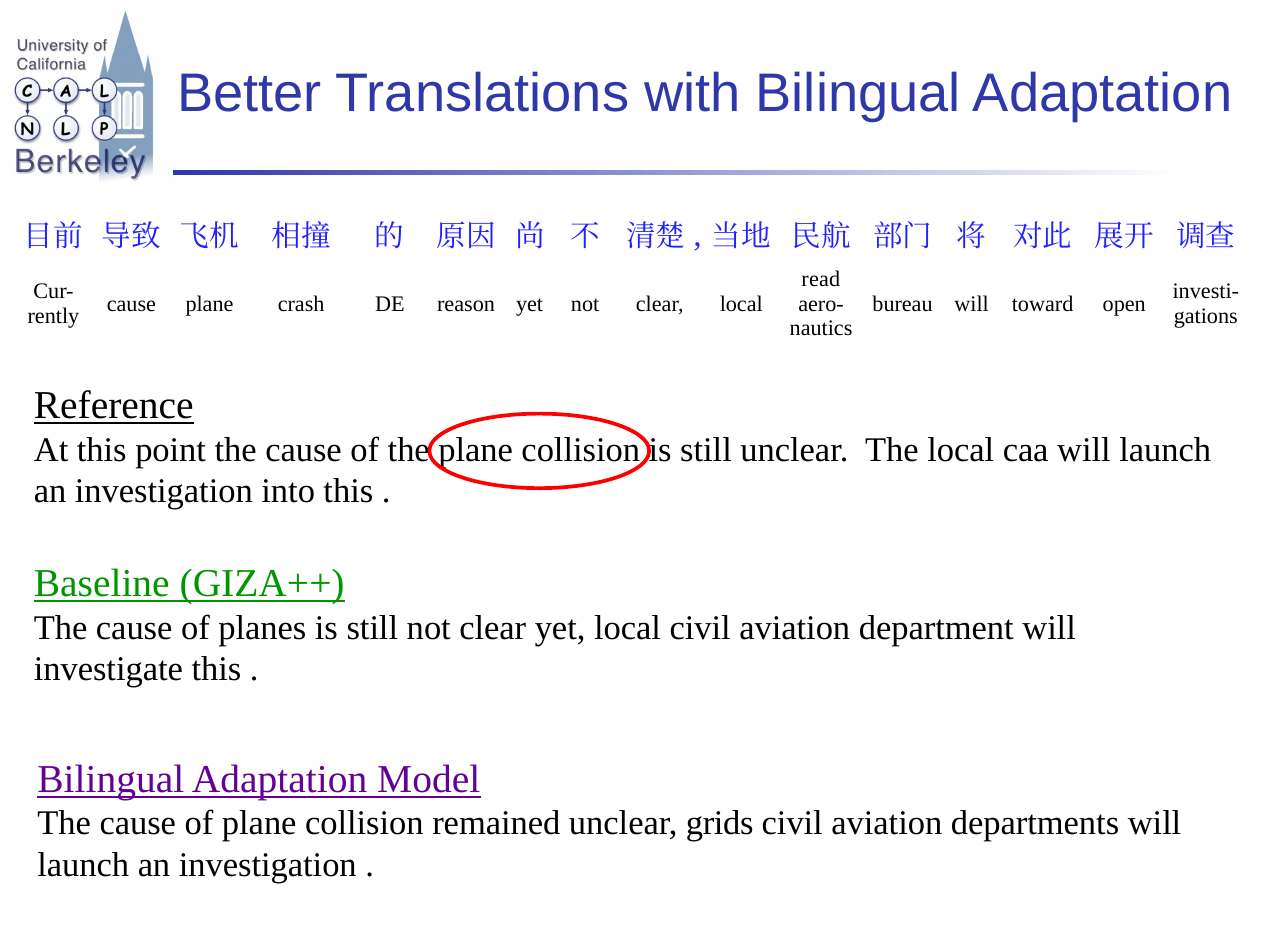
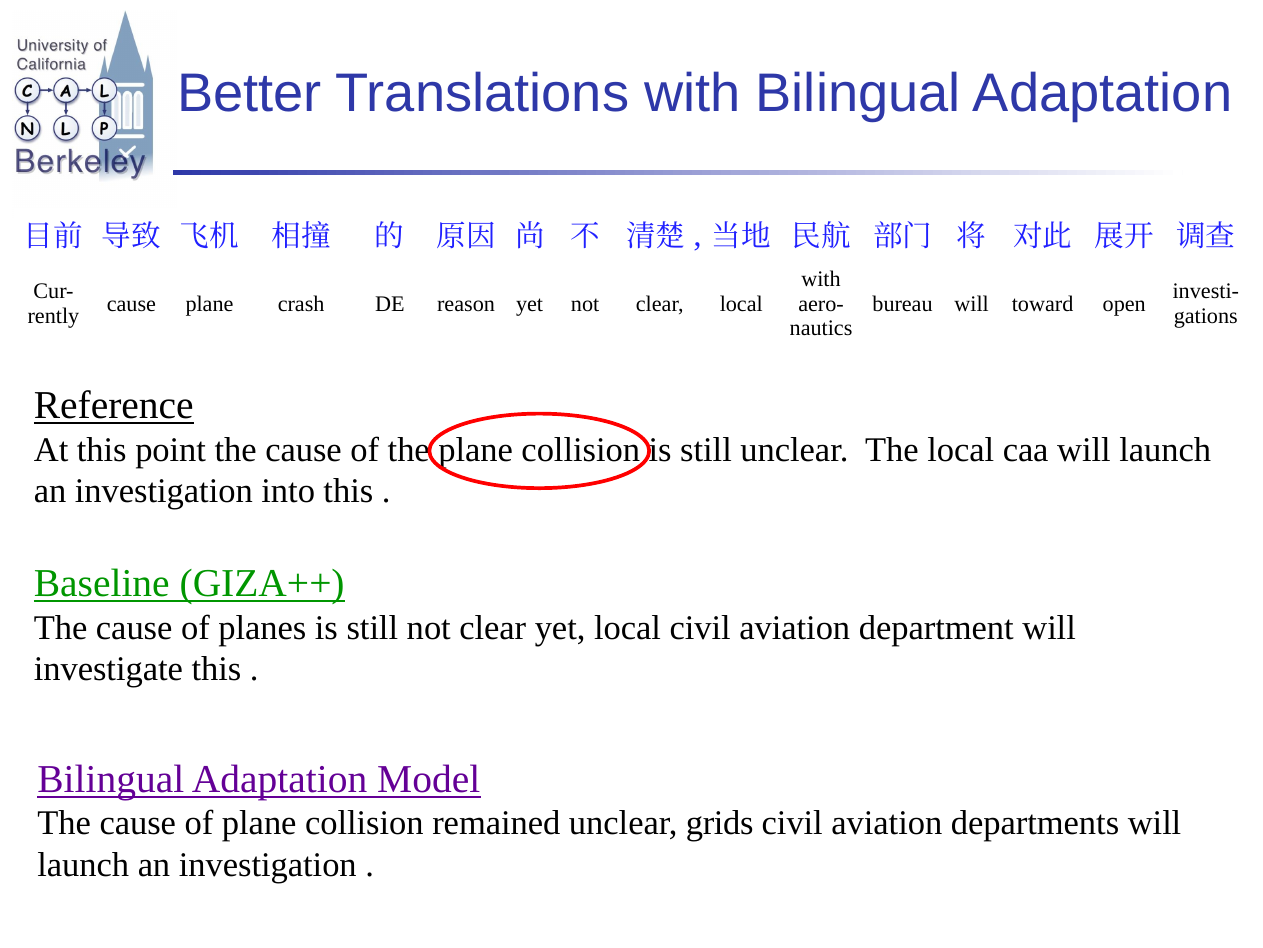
read: read -> with (821, 279)
